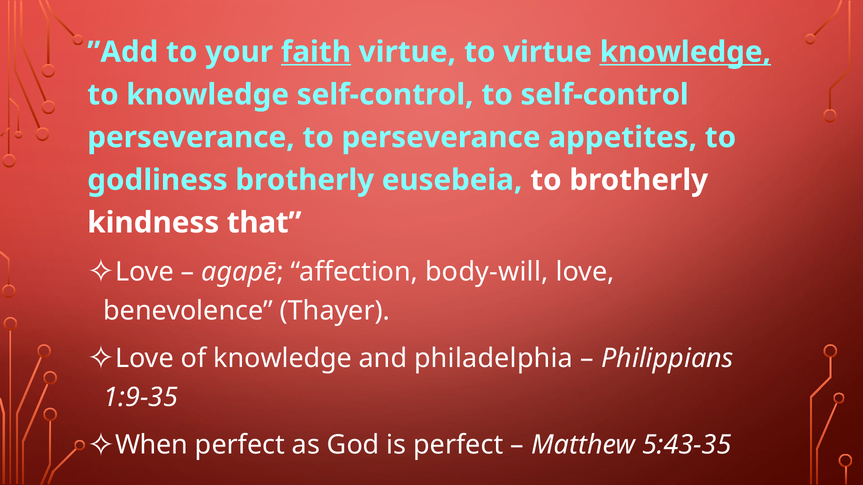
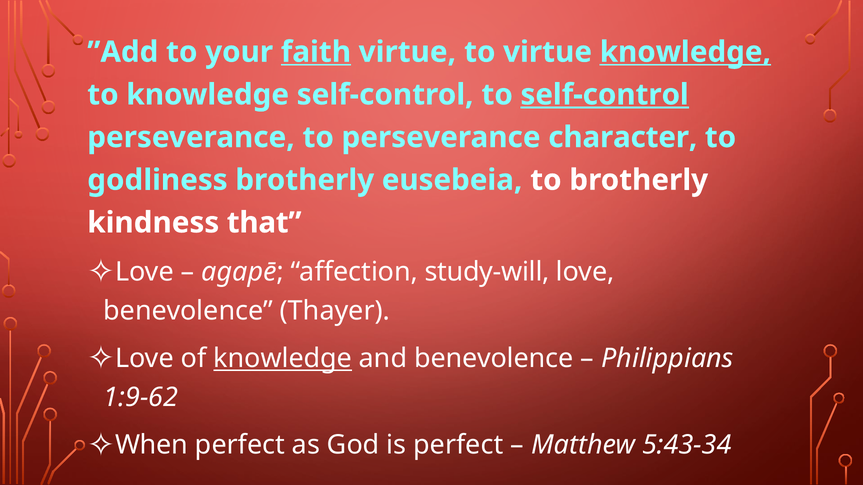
self-control underline: none -> present (605, 95)
appetites: appetites -> character (623, 137)
body-will: body-will -> study-will (487, 272)
knowledge underline: none -> present (283, 359)
and philadelphia: philadelphia -> benevolence (494, 359)
1:9-35: 1:9-35 -> 1:9-62 (141, 398)
5:43-35: 5:43-35 -> 5:43-34 (687, 445)
